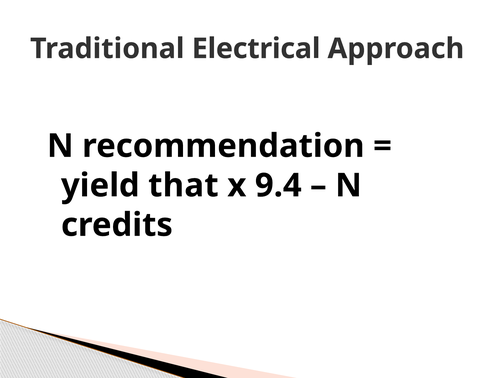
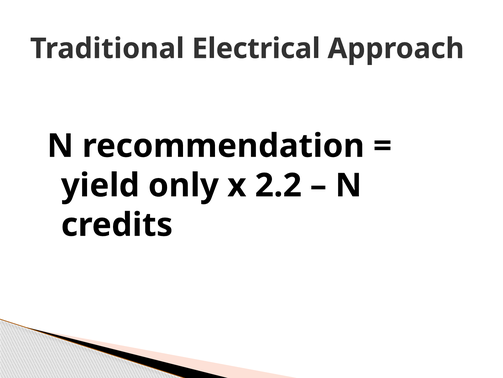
that: that -> only (183, 185)
9.4: 9.4 -> 2.2 (278, 185)
